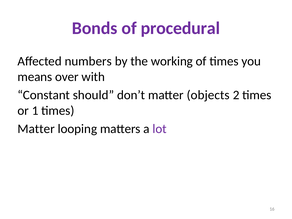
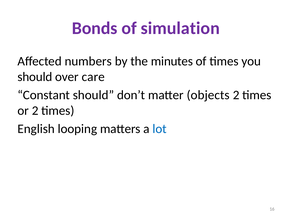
procedural: procedural -> simulation (180, 28)
working: working -> minutes (172, 61)
means: means -> should (35, 77)
with: with -> care (93, 77)
or 1: 1 -> 2 (35, 111)
Matter: Matter -> English (36, 129)
lot colour: purple -> blue (160, 129)
